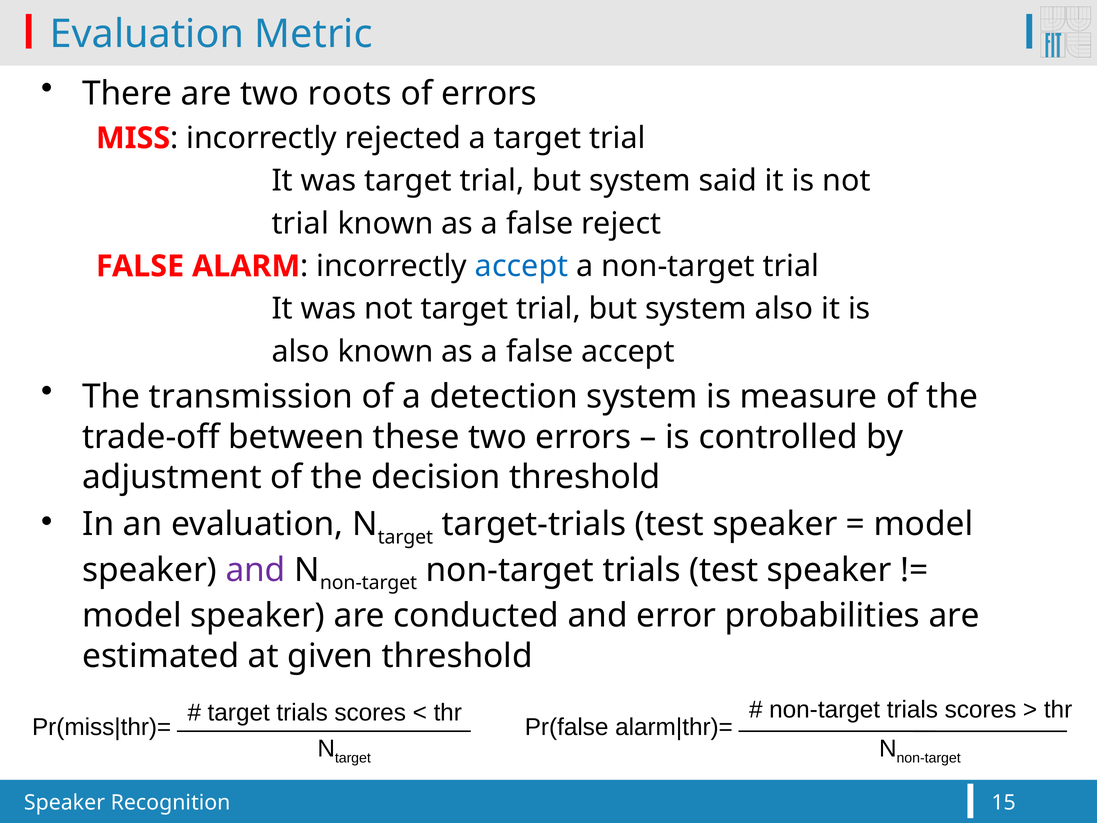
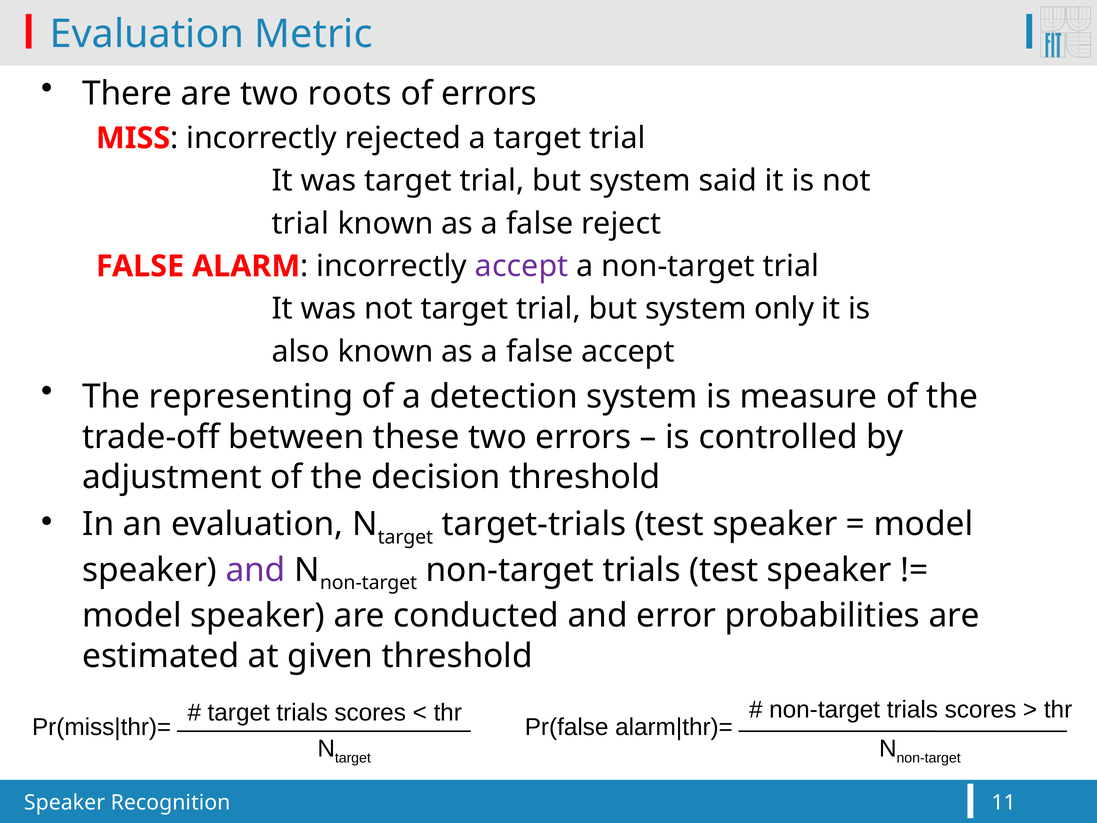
accept colour: blue -> purple (522, 266)
system also: also -> only (784, 309)
transmission: transmission -> representing (251, 397)
15: 15 -> 11 (1004, 803)
